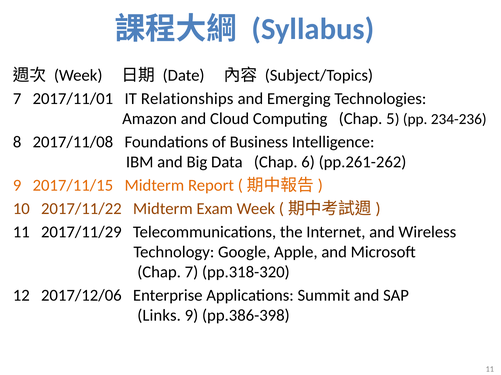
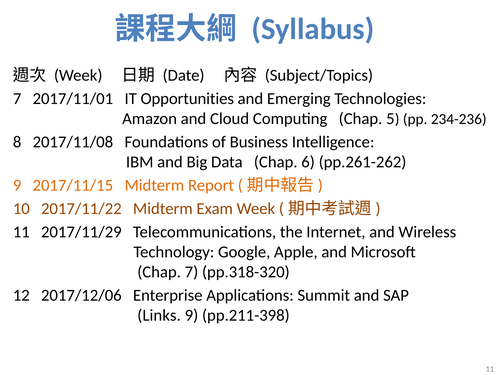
Relationships: Relationships -> Opportunities (187, 99)
pp.386-398: pp.386-398 -> pp.211-398 (246, 316)
